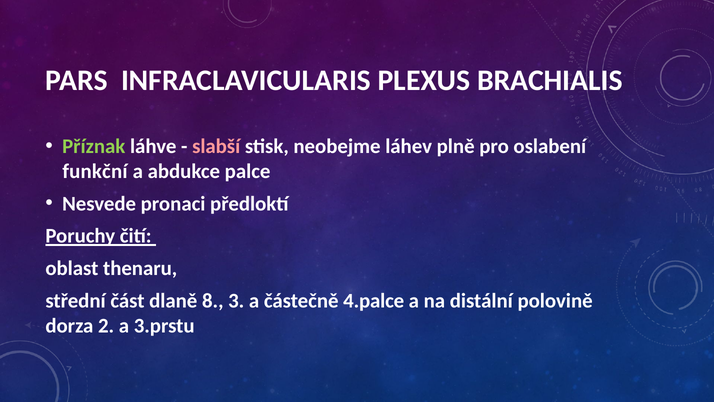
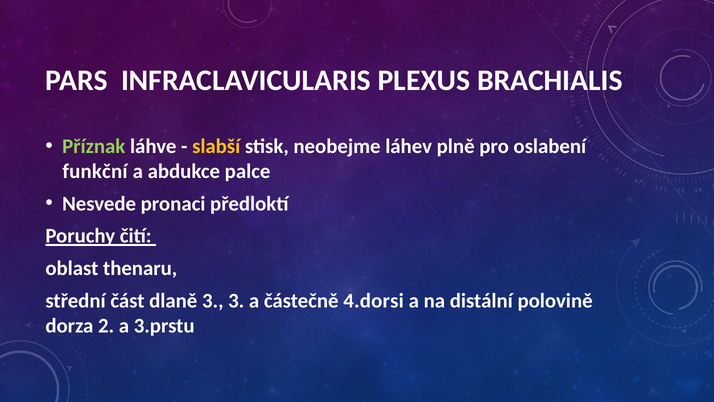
slabší colour: pink -> yellow (216, 146)
dlaně 8: 8 -> 3 (213, 301)
4.palce: 4.palce -> 4.dorsi (374, 301)
